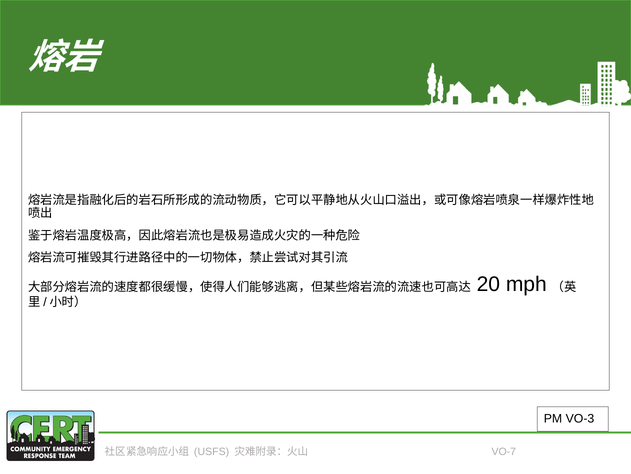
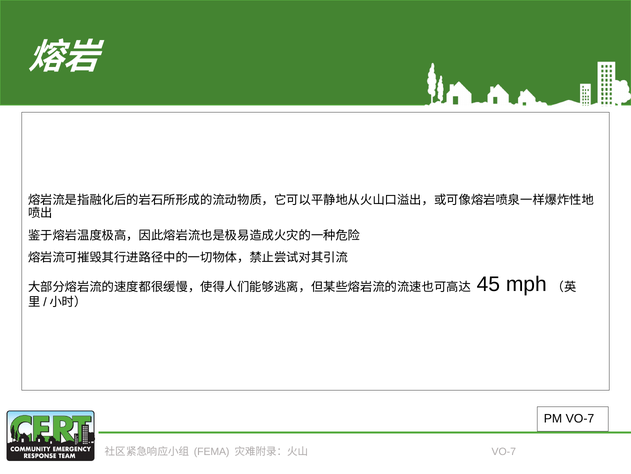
20: 20 -> 45 (488, 284)
PM VO-3: VO-3 -> VO-7 (580, 418)
USFS: USFS -> FEMA (212, 451)
